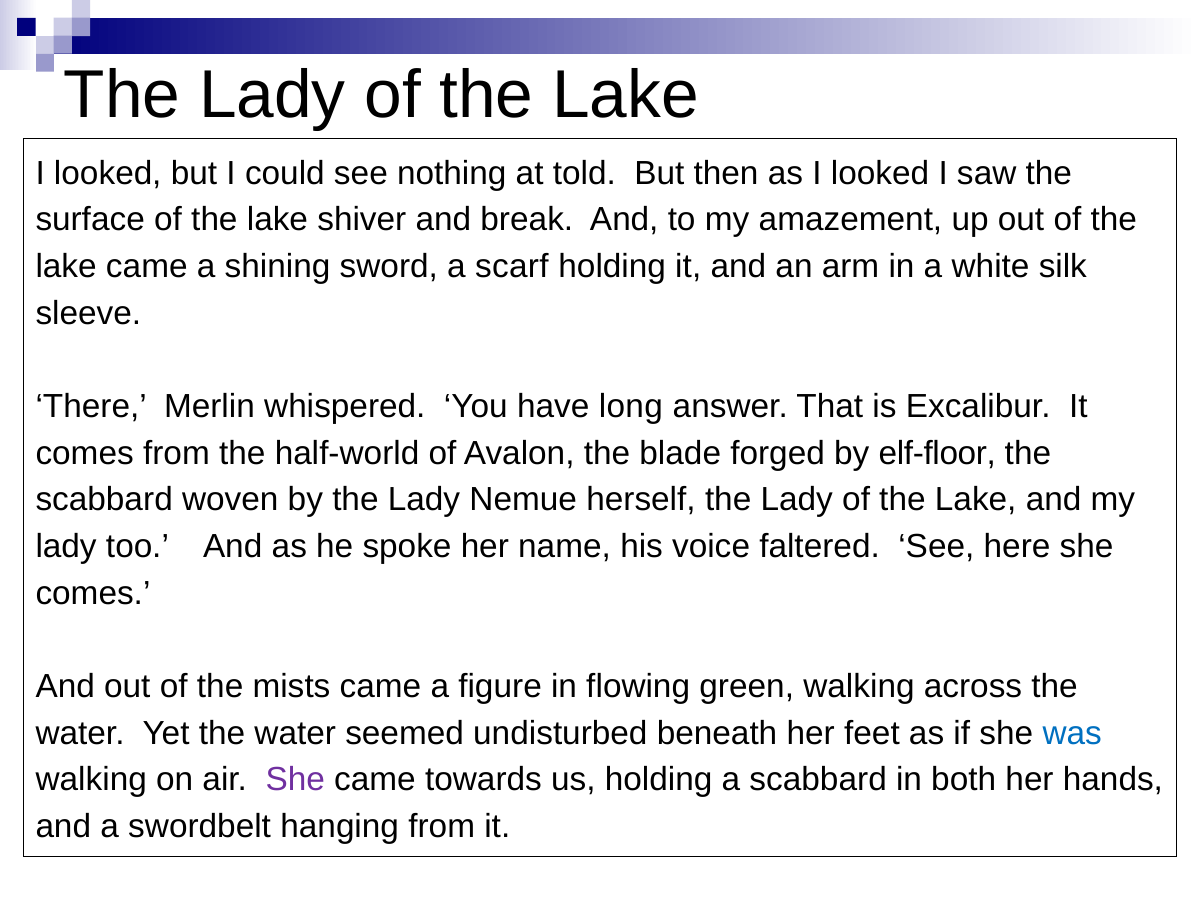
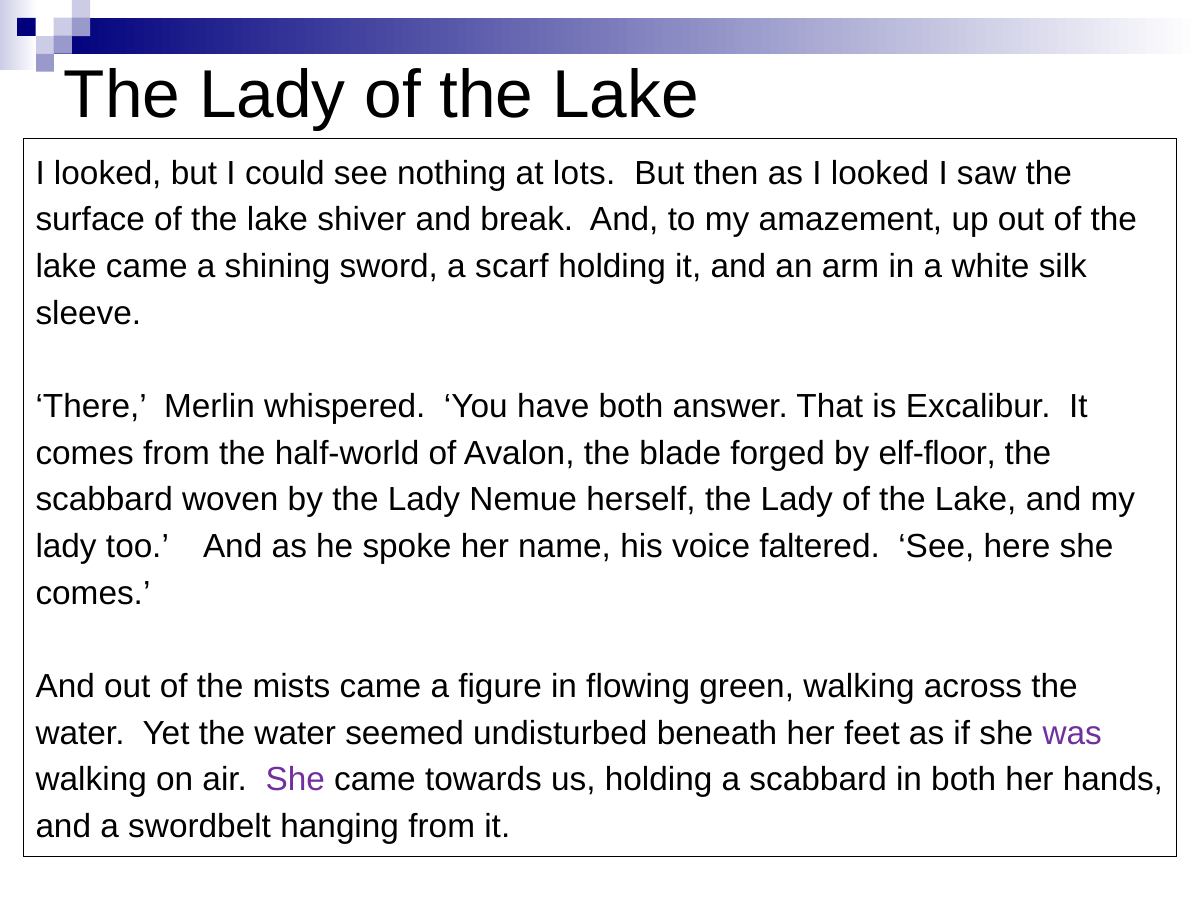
told: told -> lots (584, 173)
have long: long -> both (631, 407)
was colour: blue -> purple (1072, 733)
